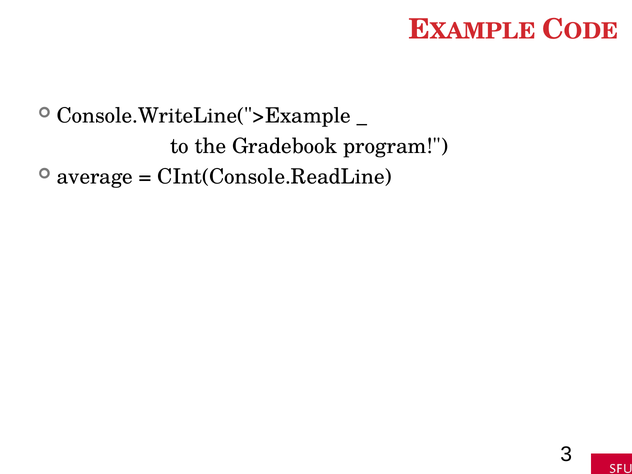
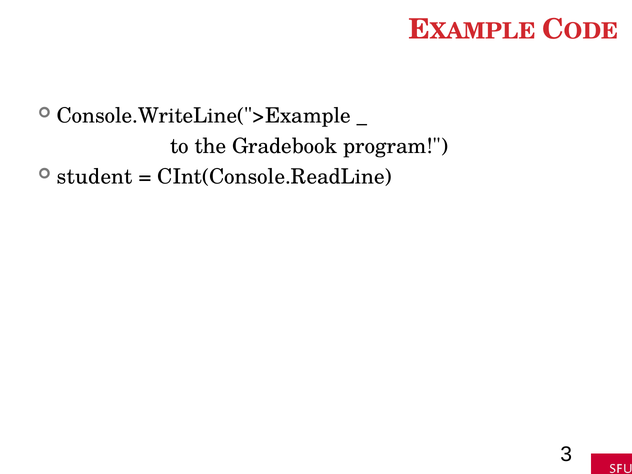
average: average -> student (95, 177)
